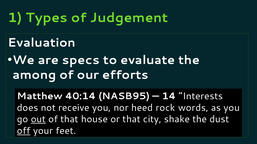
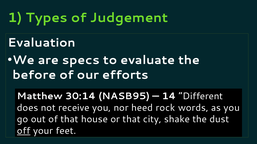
among: among -> before (34, 75)
40:14: 40:14 -> 30:14 (81, 97)
Interests: Interests -> Different (201, 97)
out underline: present -> none (38, 120)
